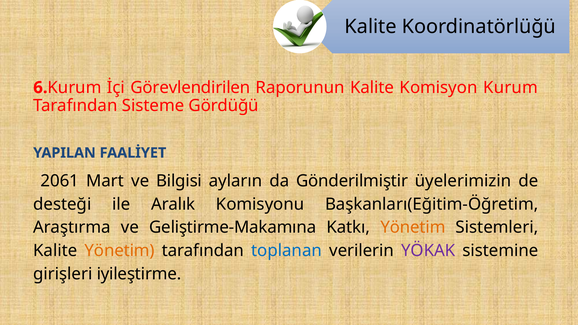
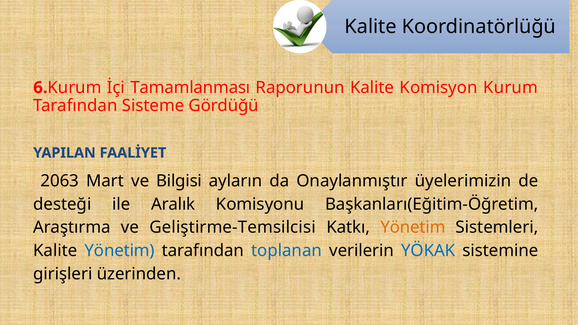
Görevlendirilen: Görevlendirilen -> Tamamlanması (190, 88)
2061: 2061 -> 2063 (60, 181)
Gönderilmiştir: Gönderilmiştir -> Onaylanmıştır (352, 181)
Geliştirme-Makamına: Geliştirme-Makamına -> Geliştirme-Temsilcisi (233, 228)
Yönetim colour: orange -> blue (120, 251)
YÖKAK colour: purple -> blue (428, 251)
iyileştirme: iyileştirme -> üzerinden (139, 274)
